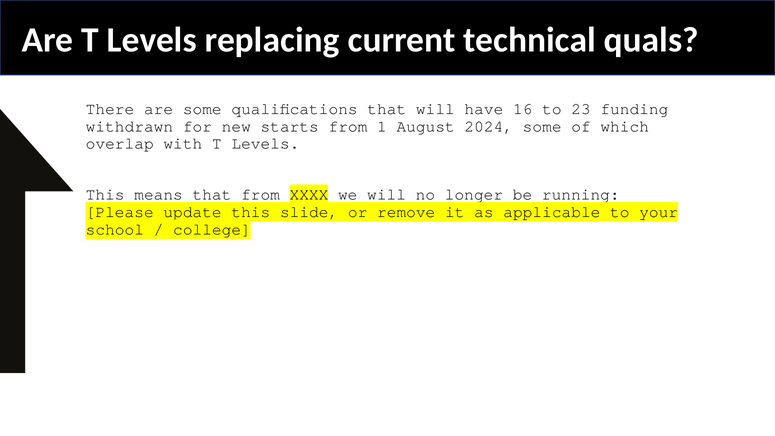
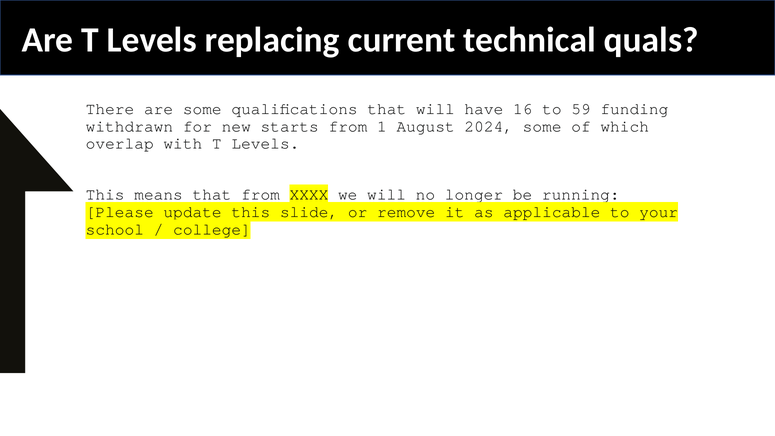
23: 23 -> 59 (581, 109)
